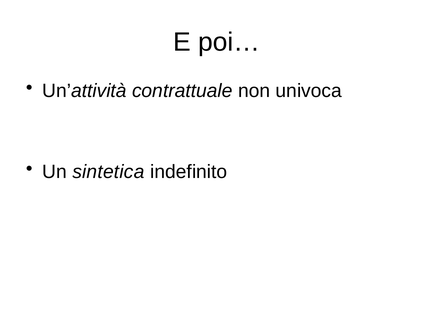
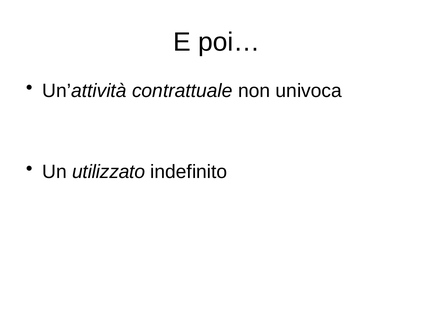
sintetica: sintetica -> utilizzato (109, 172)
